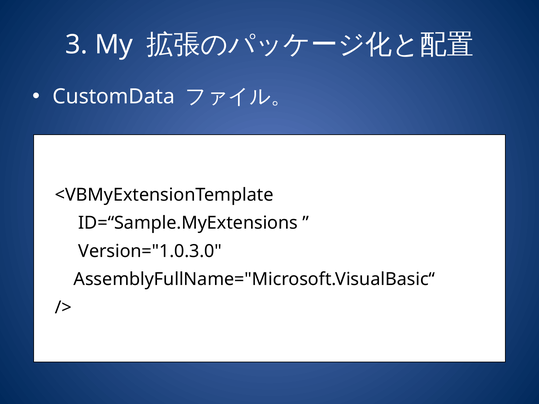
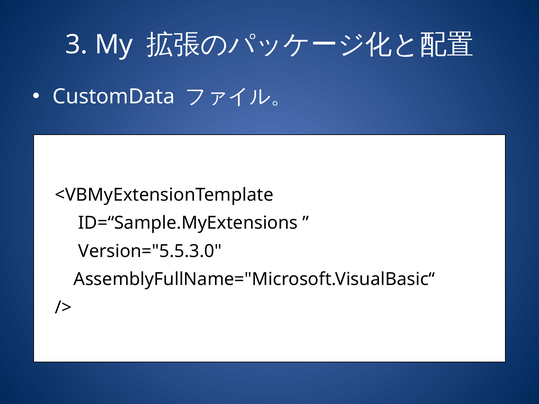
Version="1.0.3.0: Version="1.0.3.0 -> Version="5.5.3.0 (150, 251)
